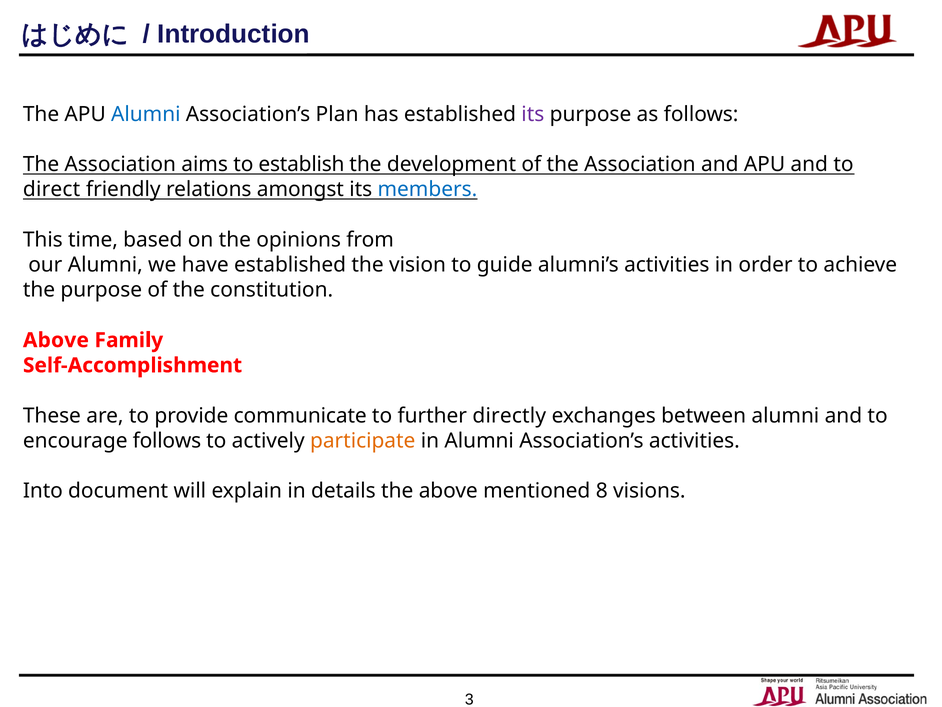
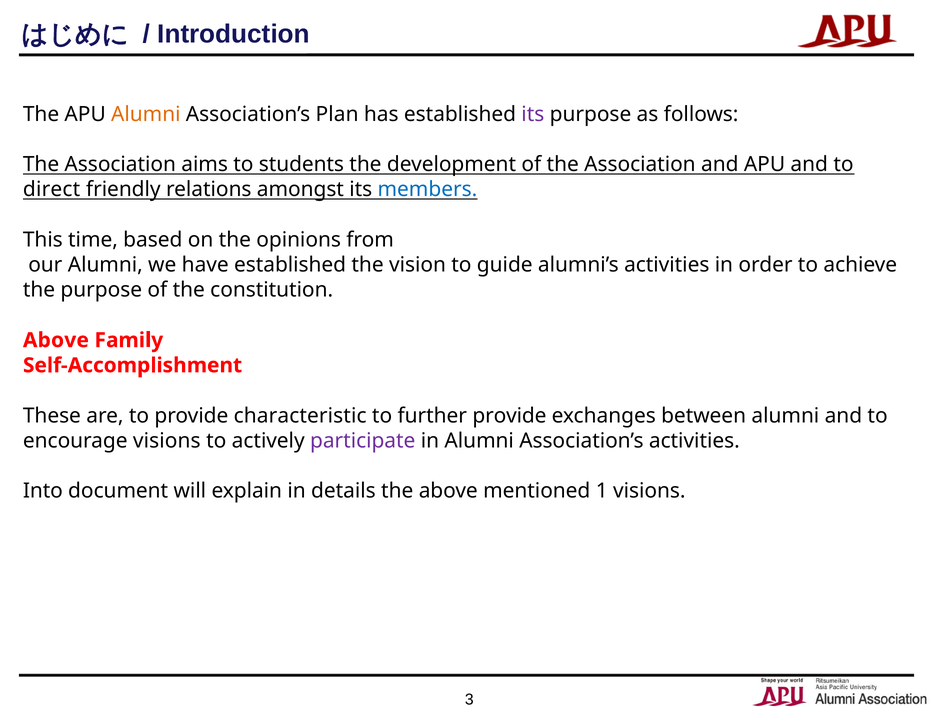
Alumni colour: blue -> orange (146, 114)
establish: establish -> students (301, 164)
communicate: communicate -> characteristic (300, 415)
further directly: directly -> provide (509, 415)
encourage follows: follows -> visions (167, 440)
participate colour: orange -> purple (363, 440)
8: 8 -> 1 (602, 491)
